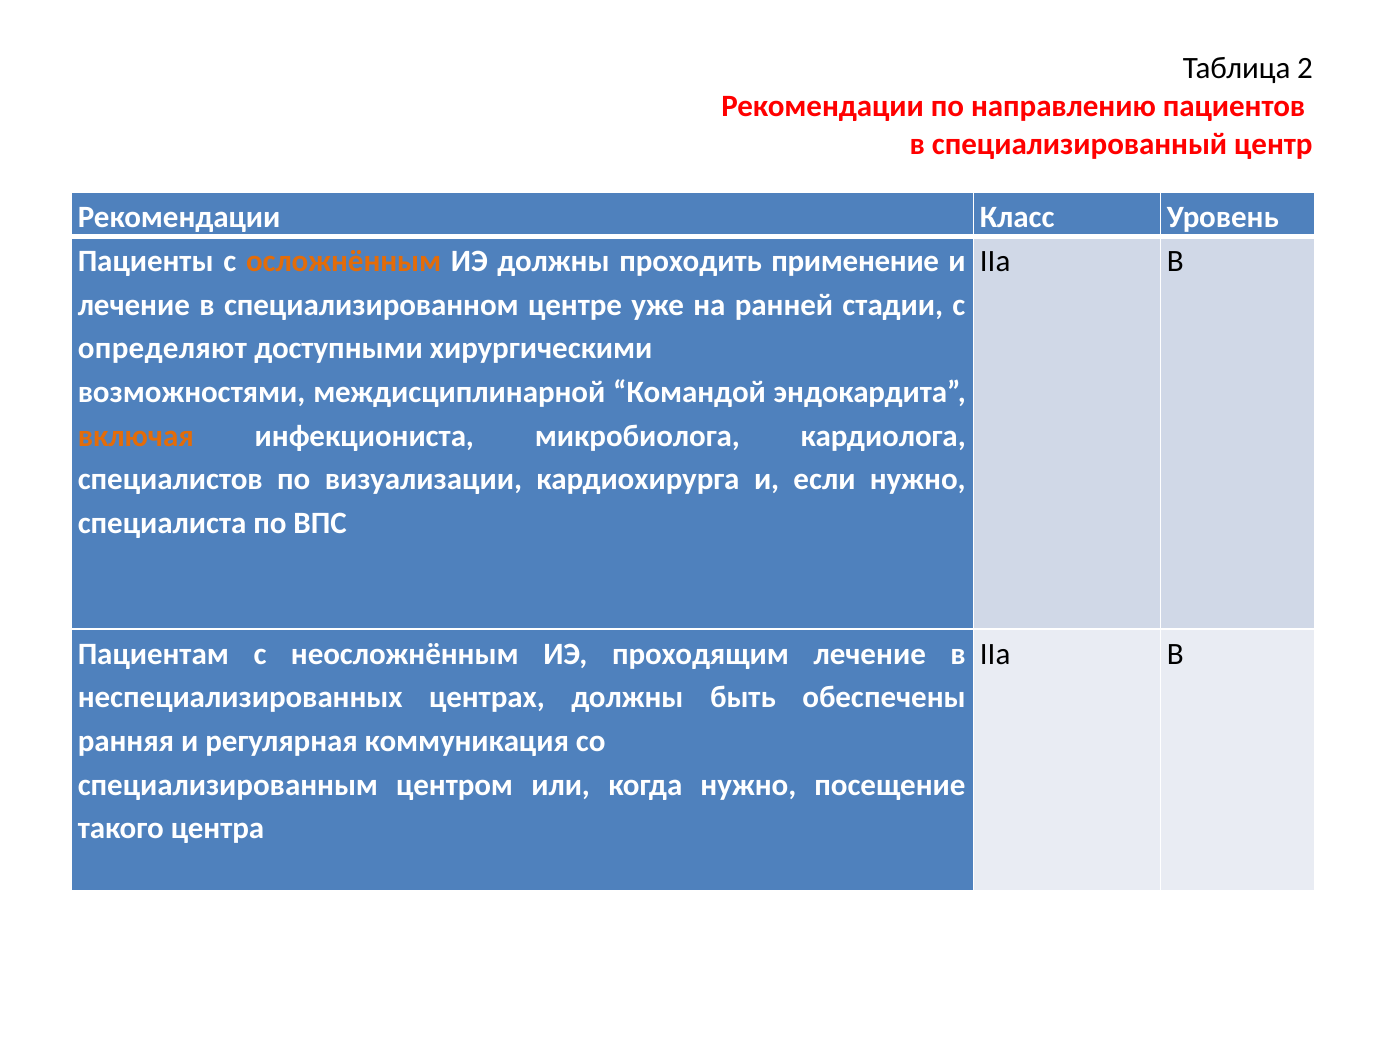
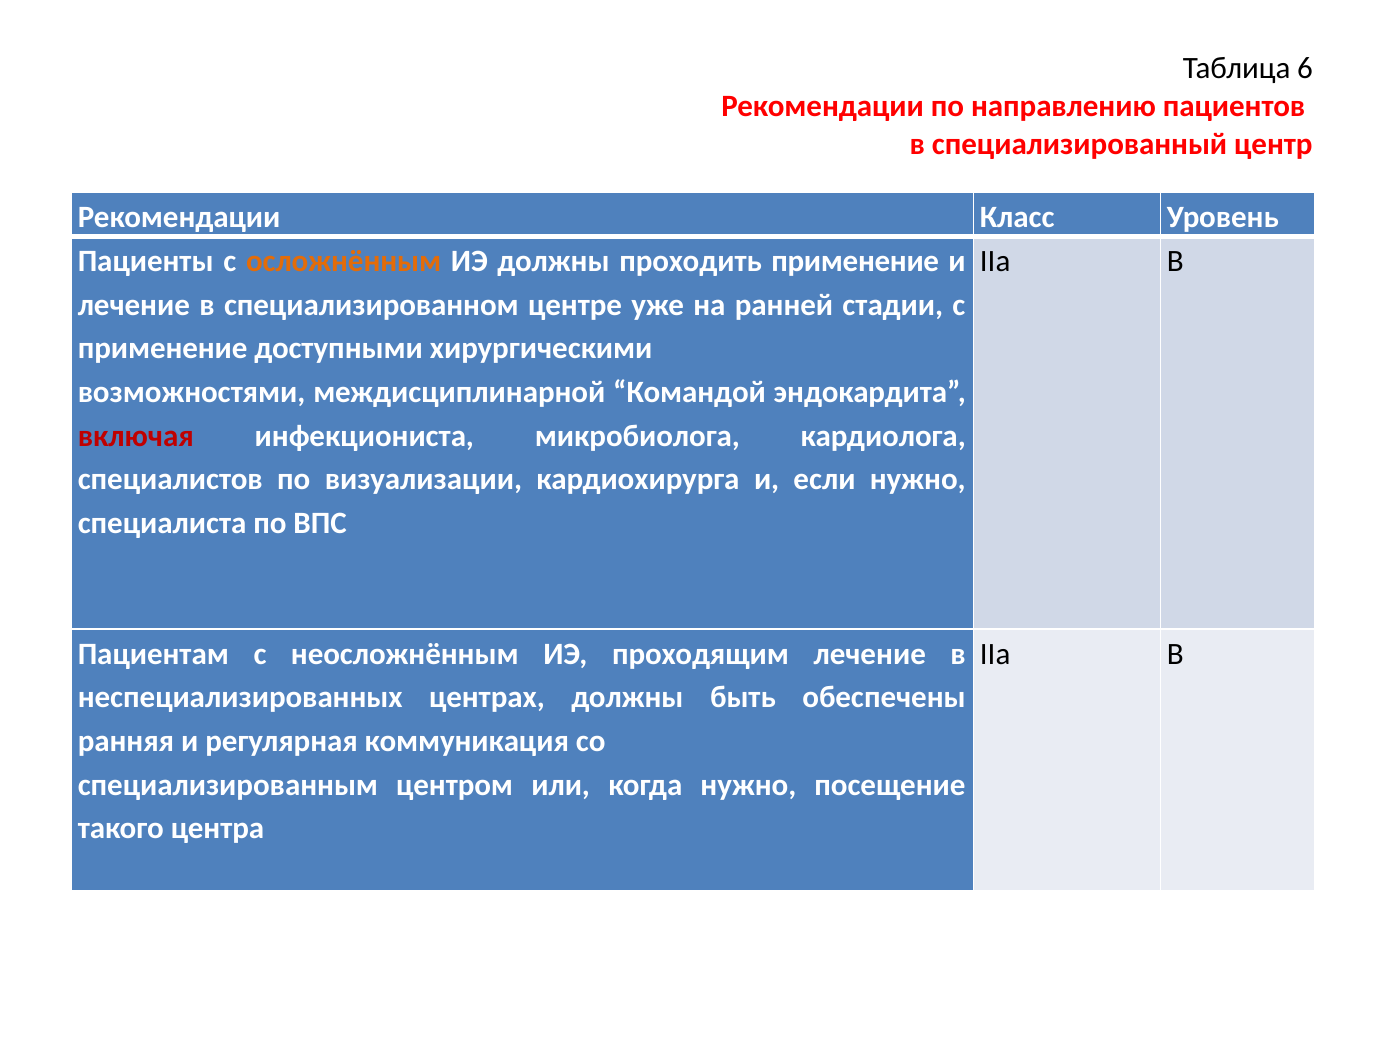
2: 2 -> 6 (1305, 68)
определяют: определяют -> применение (163, 349)
включая colour: orange -> red (136, 436)
